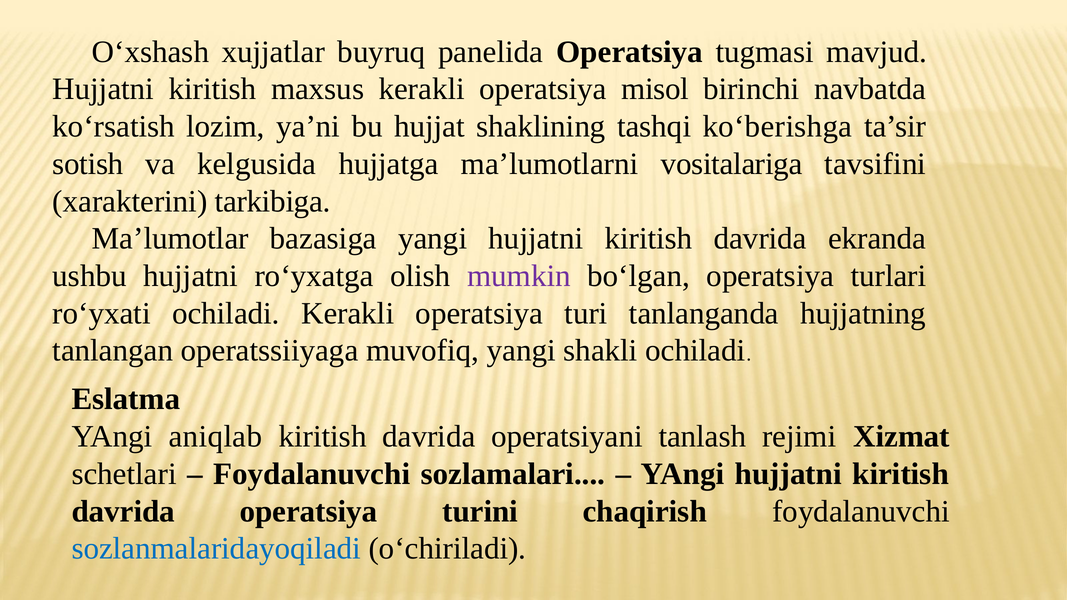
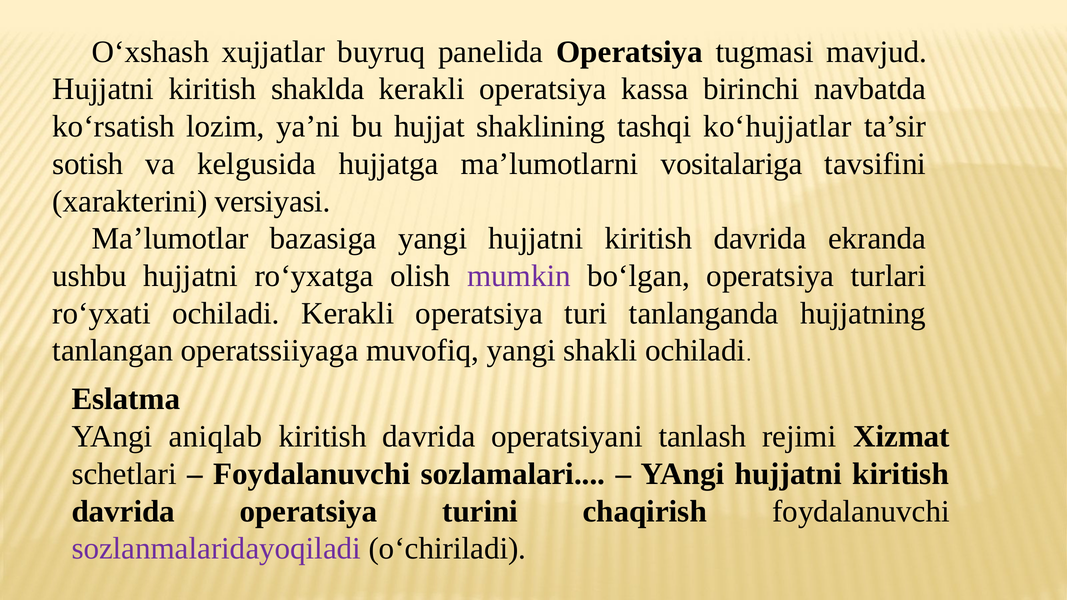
maxsus: maxsus -> shaklda (318, 89)
misol: misol -> kassa (655, 89)
ko‘berishga: ko‘berishga -> ko‘hujjatlar (777, 127)
tarkibiga: tarkibiga -> versiyasi (273, 201)
sozlanmalaridayoqiladi colour: blue -> purple (216, 549)
